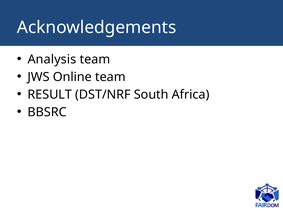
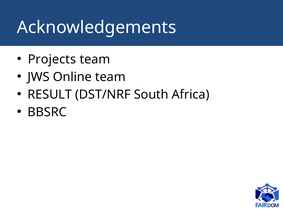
Analysis: Analysis -> Projects (52, 59)
